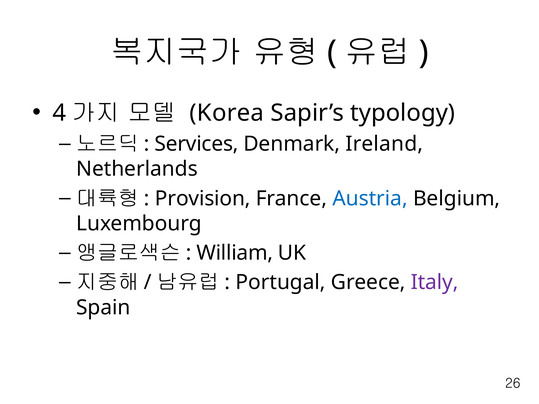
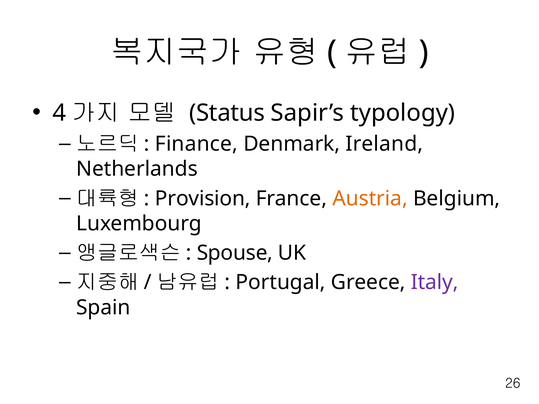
Korea: Korea -> Status (227, 113)
Services: Services -> Finance (196, 144)
Austria colour: blue -> orange (370, 199)
William: William -> Spouse (235, 253)
